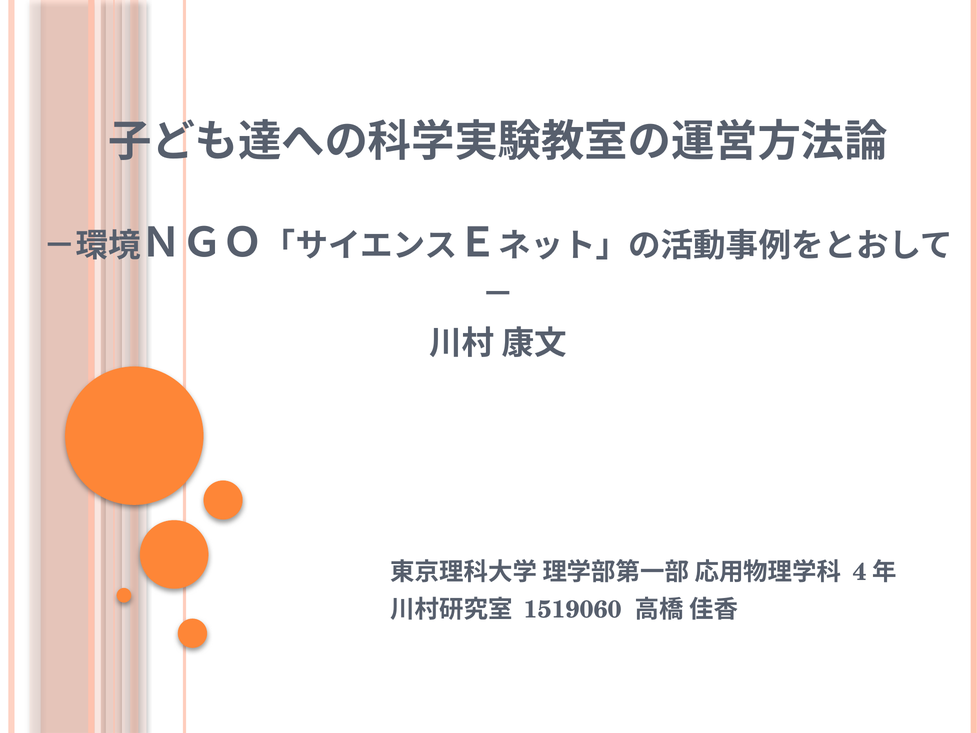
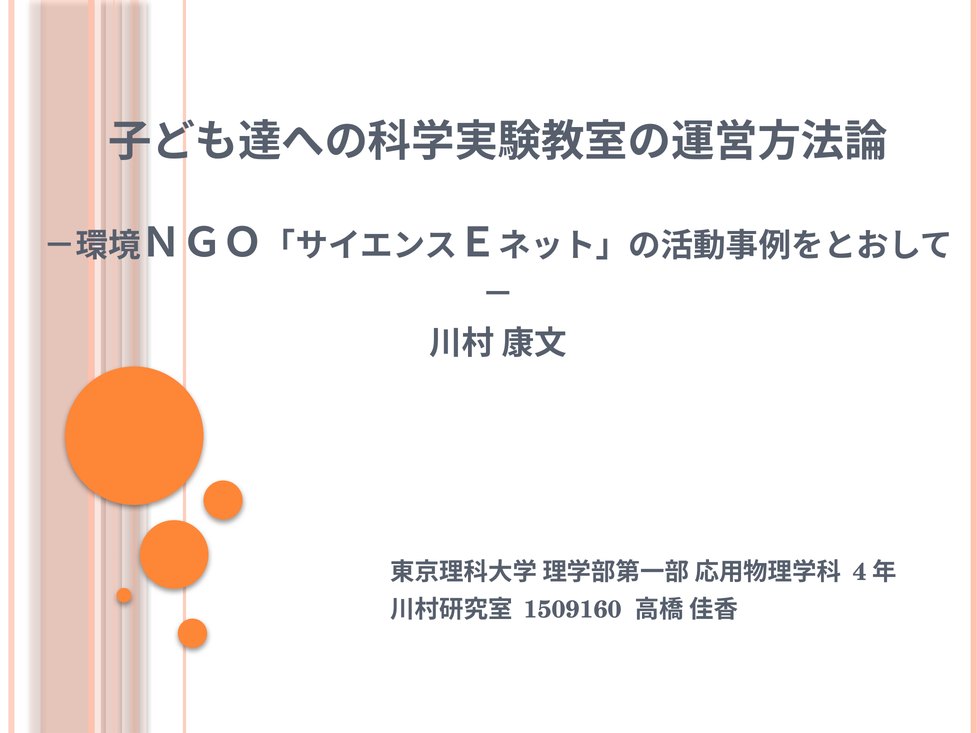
1519060: 1519060 -> 1509160 (573, 610)
